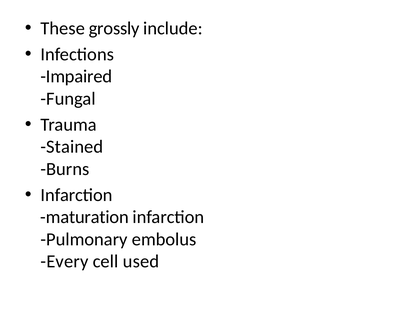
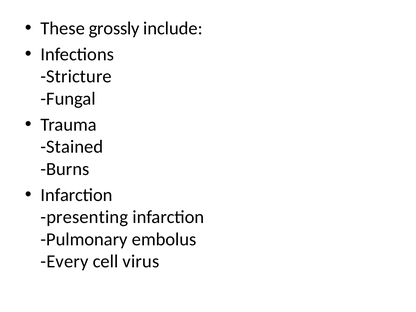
Impaired: Impaired -> Stricture (76, 76)
maturation: maturation -> presenting (84, 217)
used: used -> virus (141, 262)
